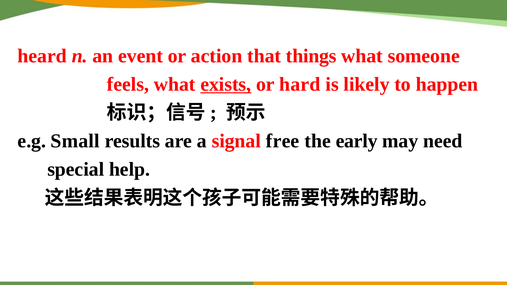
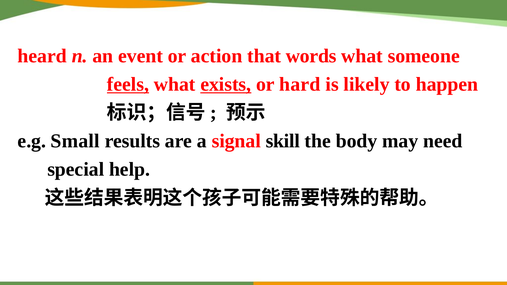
things: things -> words (311, 56)
feels underline: none -> present (128, 84)
free: free -> skill (283, 141)
early: early -> body (357, 141)
